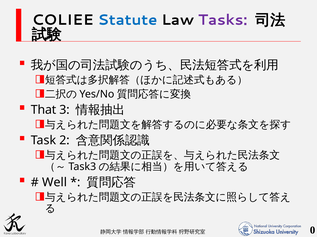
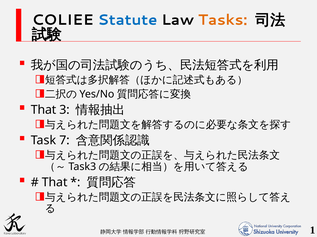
Tasks colour: purple -> orange (223, 20)
2: 2 -> 7 (64, 141)
Well: Well -> That (55, 183)
0: 0 -> 1 (313, 231)
